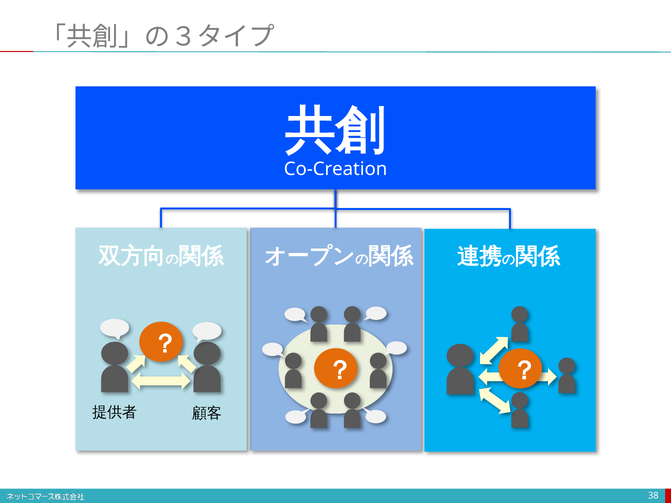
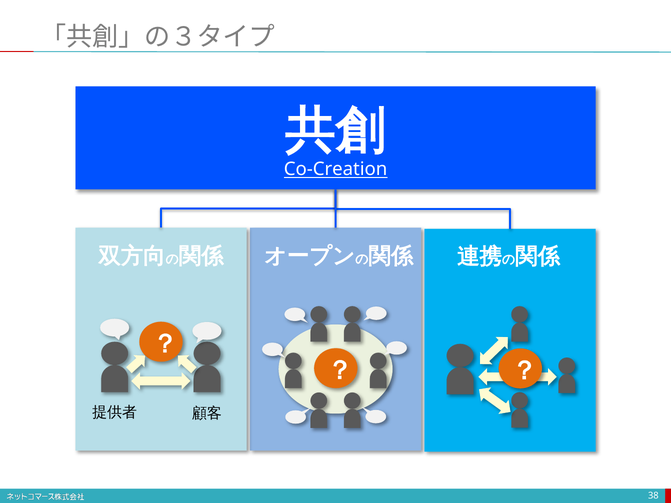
Co-Creation underline: none -> present (336, 169)
